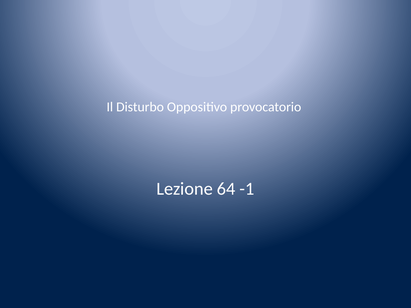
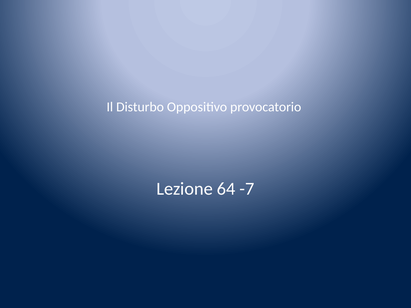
-1: -1 -> -7 (247, 189)
